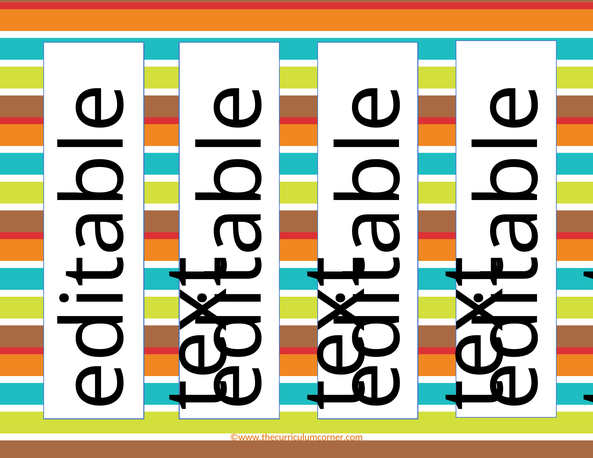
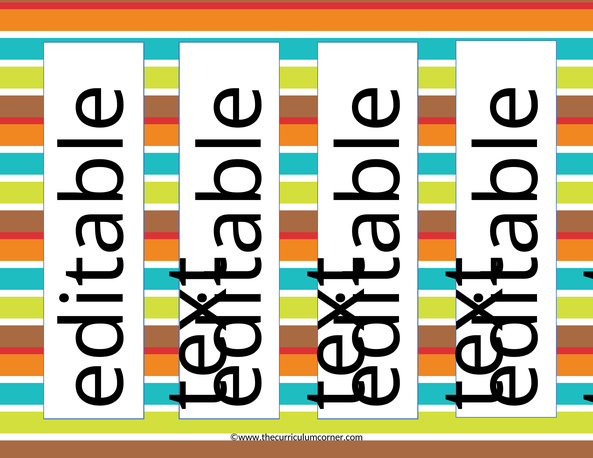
©www.thecurriculumcorner.com colour: orange -> black (296, 438)
